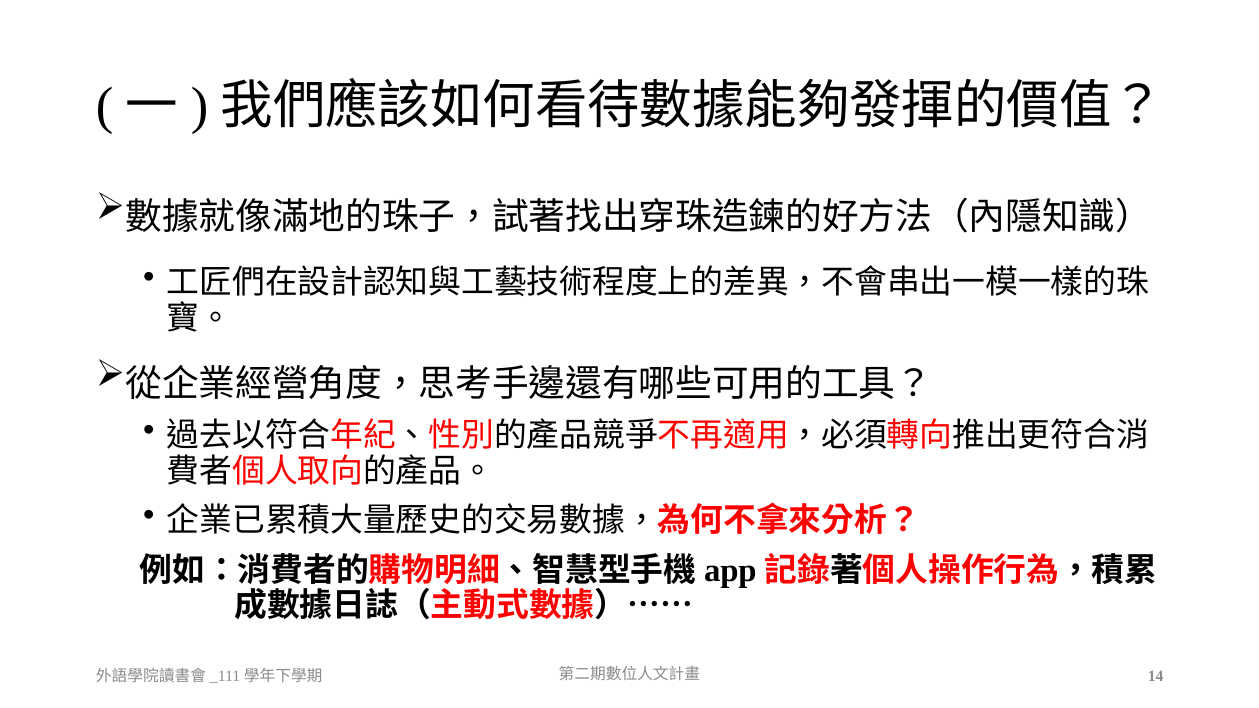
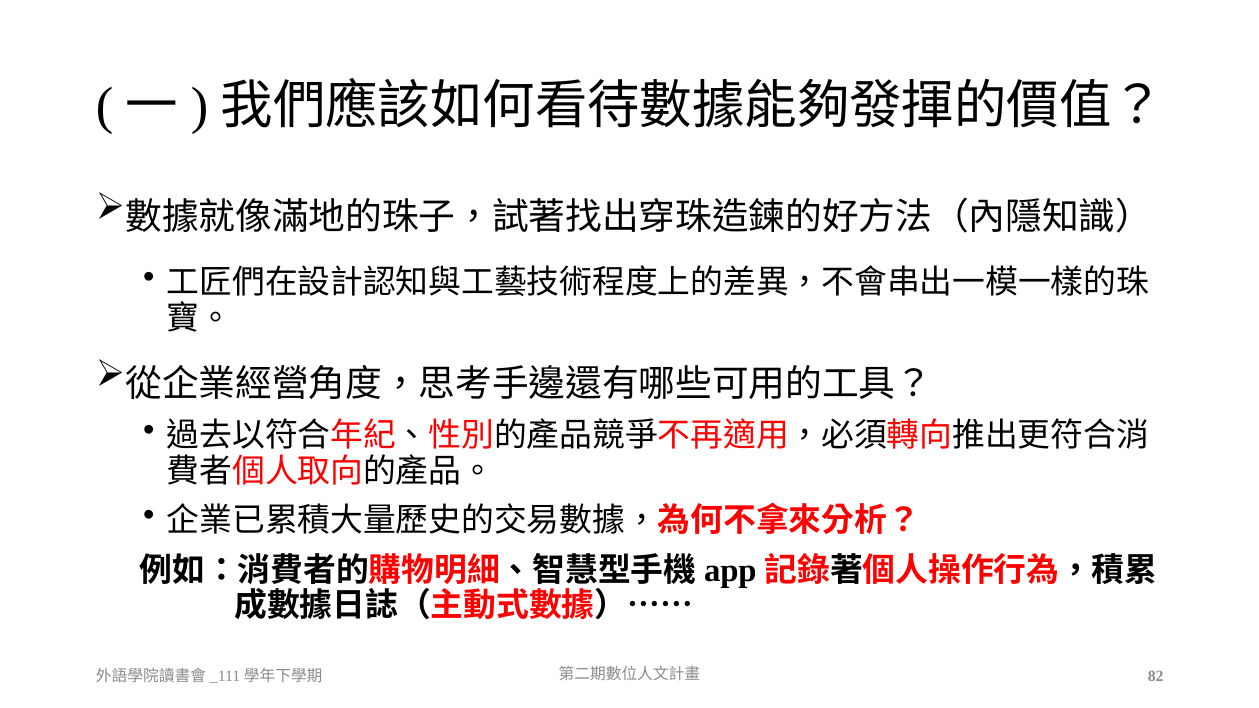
14: 14 -> 82 (1156, 676)
